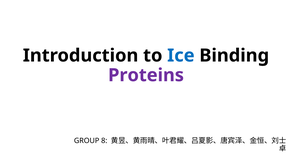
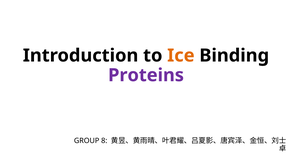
Ice colour: blue -> orange (181, 56)
